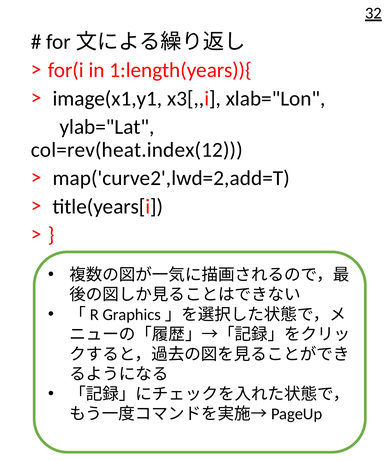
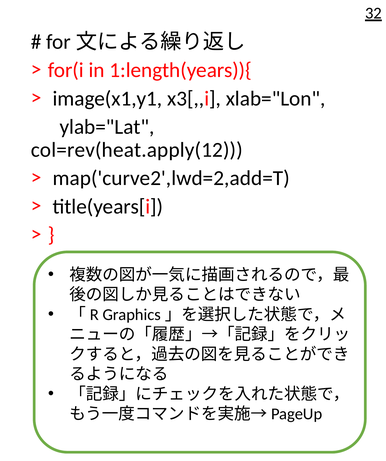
col=rev(heat.index(12: col=rev(heat.index(12 -> col=rev(heat.apply(12 (137, 150)
